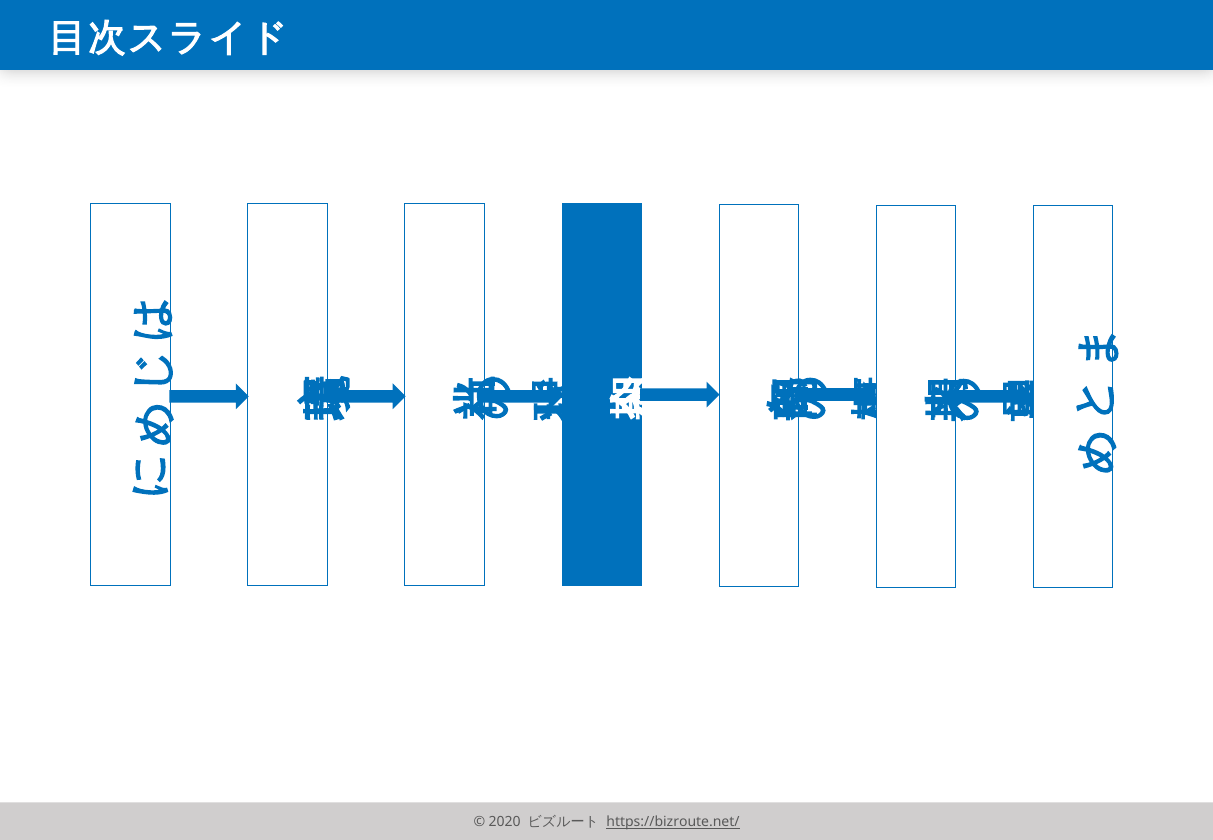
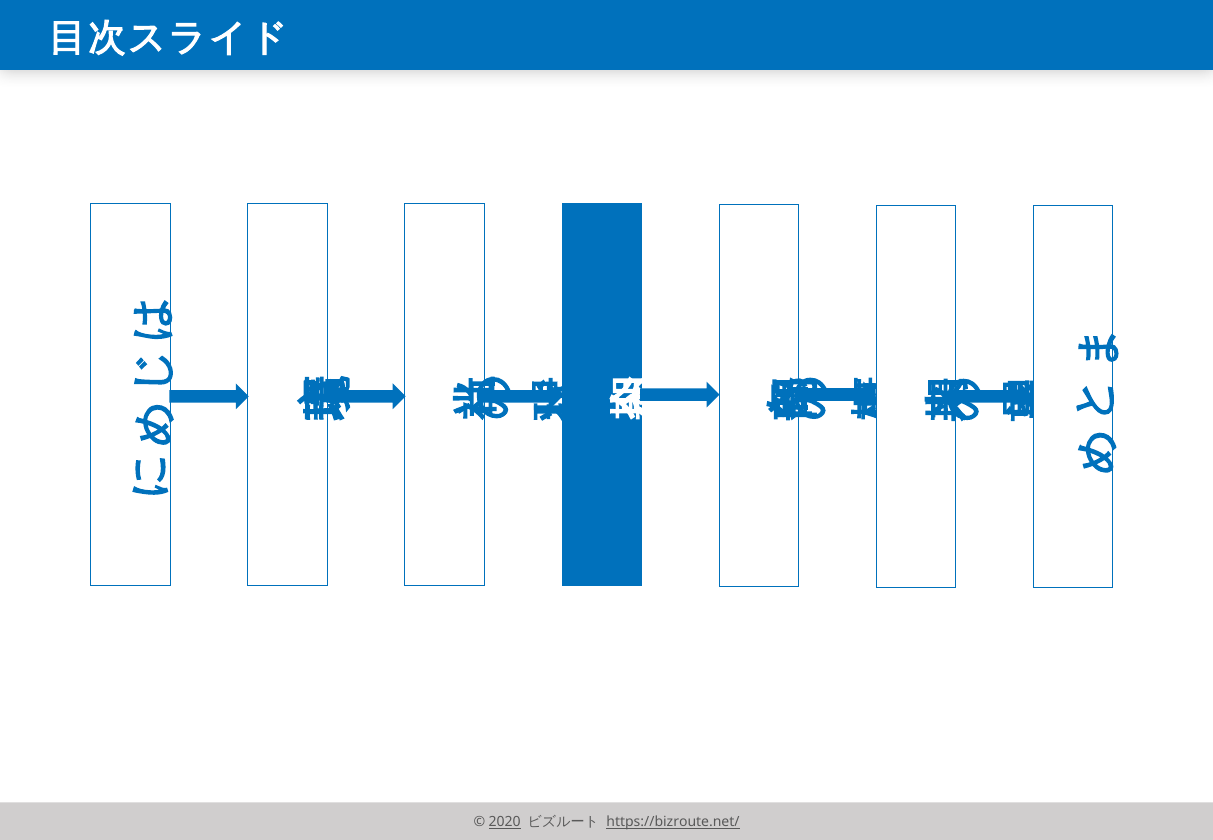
2020 underline: none -> present (505, 822)
